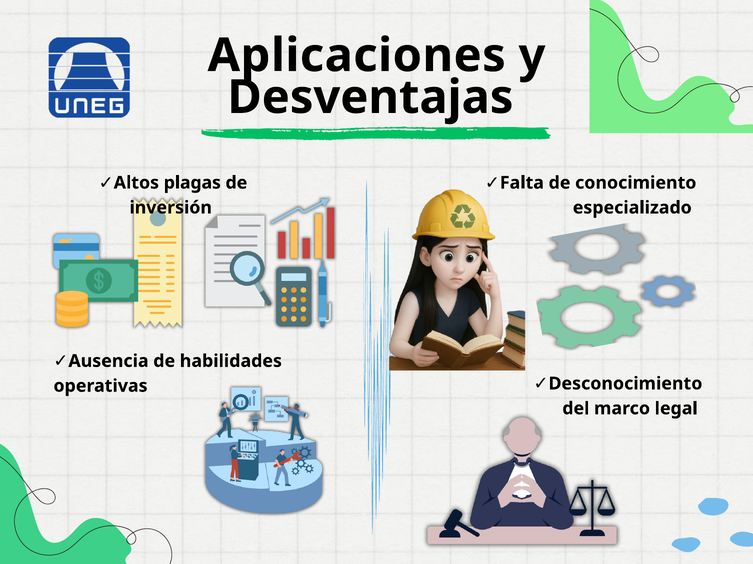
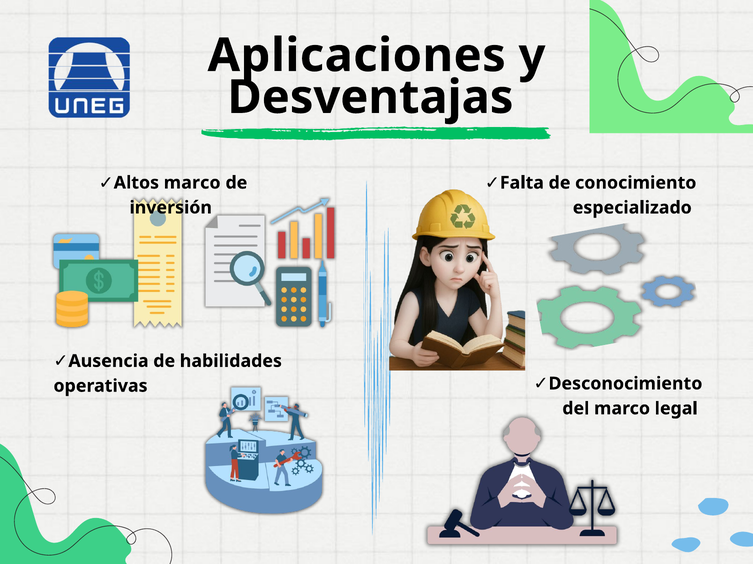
plagas: plagas -> marco (192, 183)
